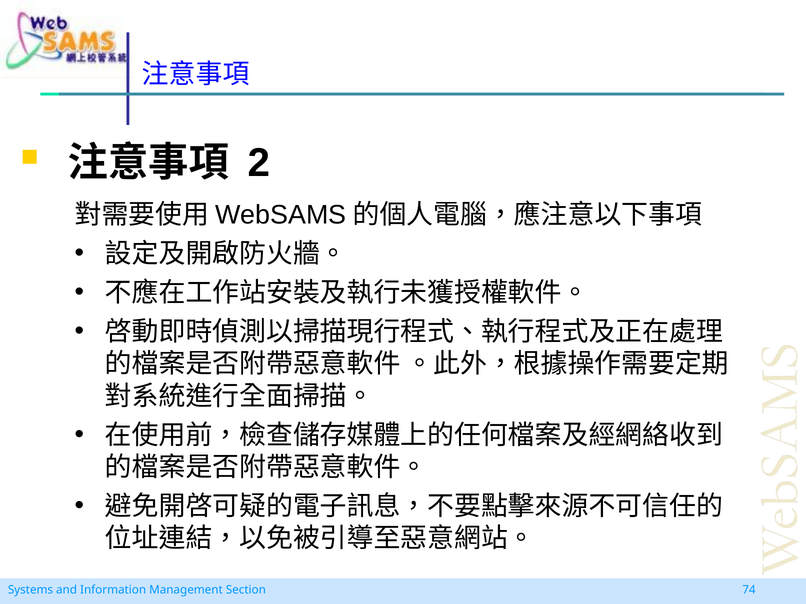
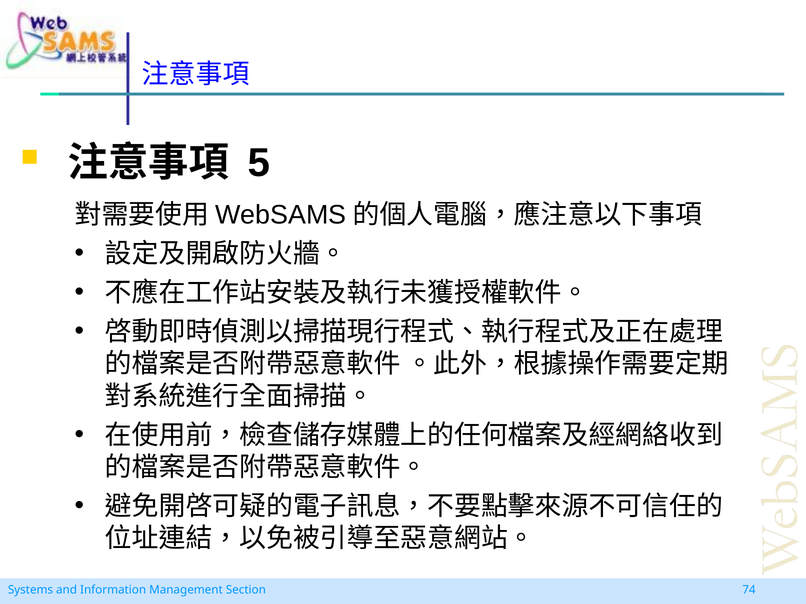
2: 2 -> 5 (259, 163)
